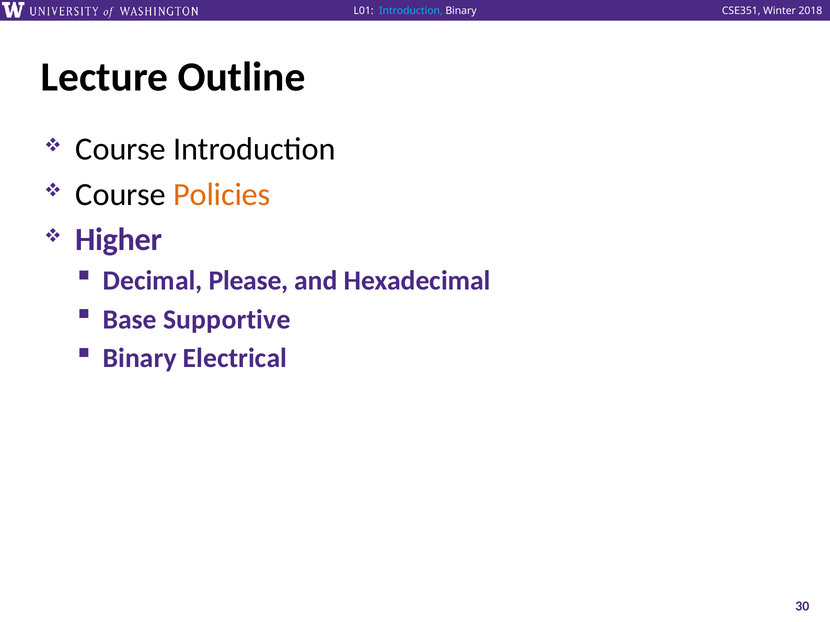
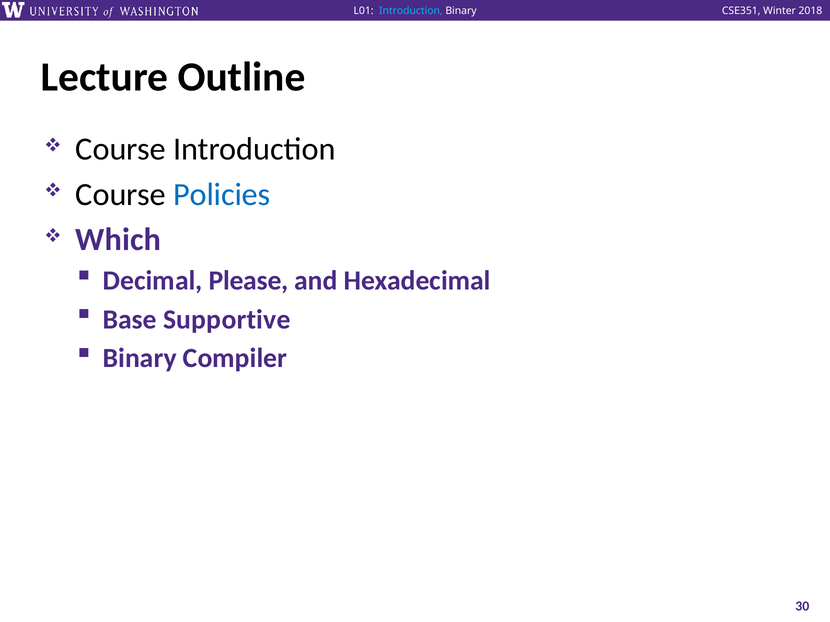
Policies colour: orange -> blue (222, 195)
Higher: Higher -> Which (118, 240)
Electrical: Electrical -> Compiler (235, 359)
